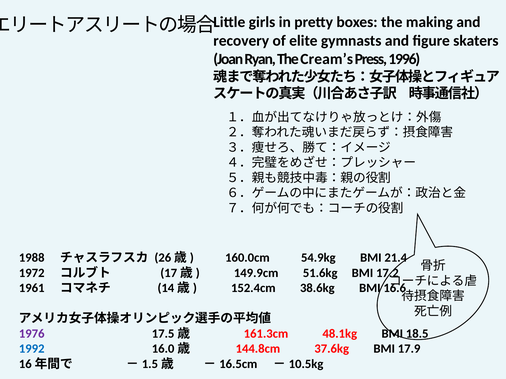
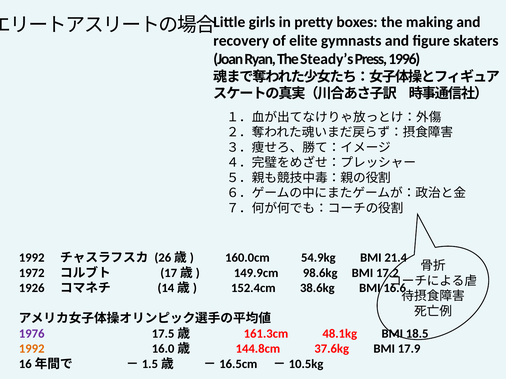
Cream’s: Cream’s -> Steady’s (327, 59)
1988: 1988 -> 1992 (32, 258)
51.6kg: 51.6kg -> 98.6kg (320, 273)
1961: 1961 -> 1926 (32, 288)
1992 colour: blue -> orange (32, 349)
